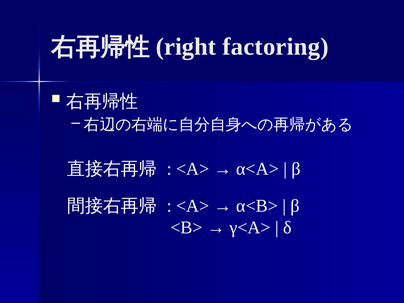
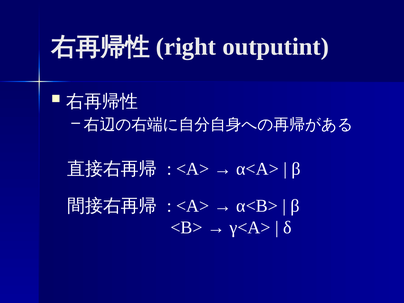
factoring: factoring -> outputint (276, 47)
